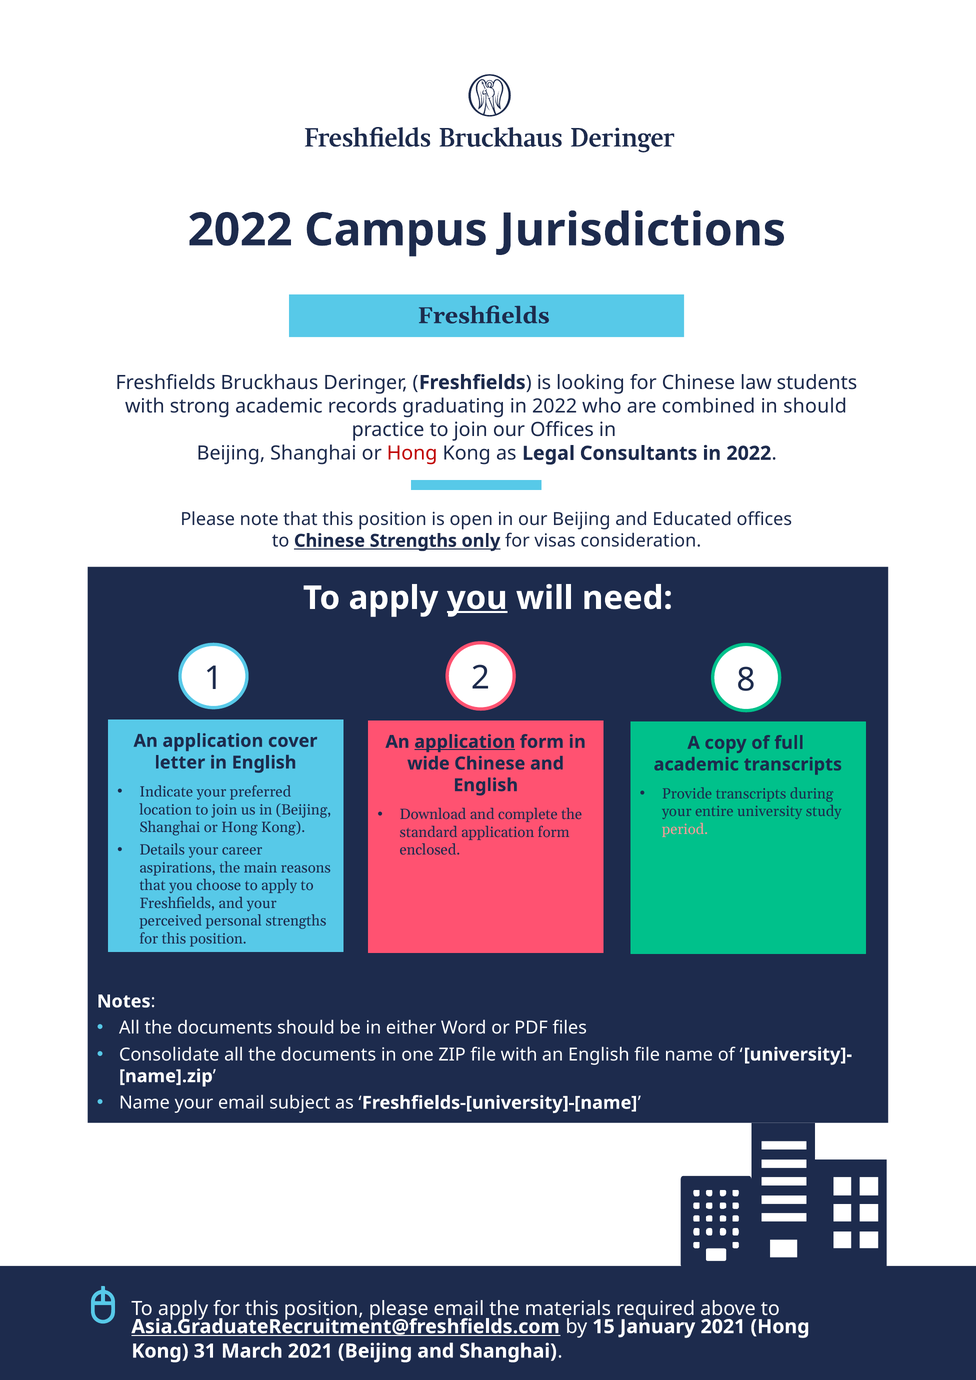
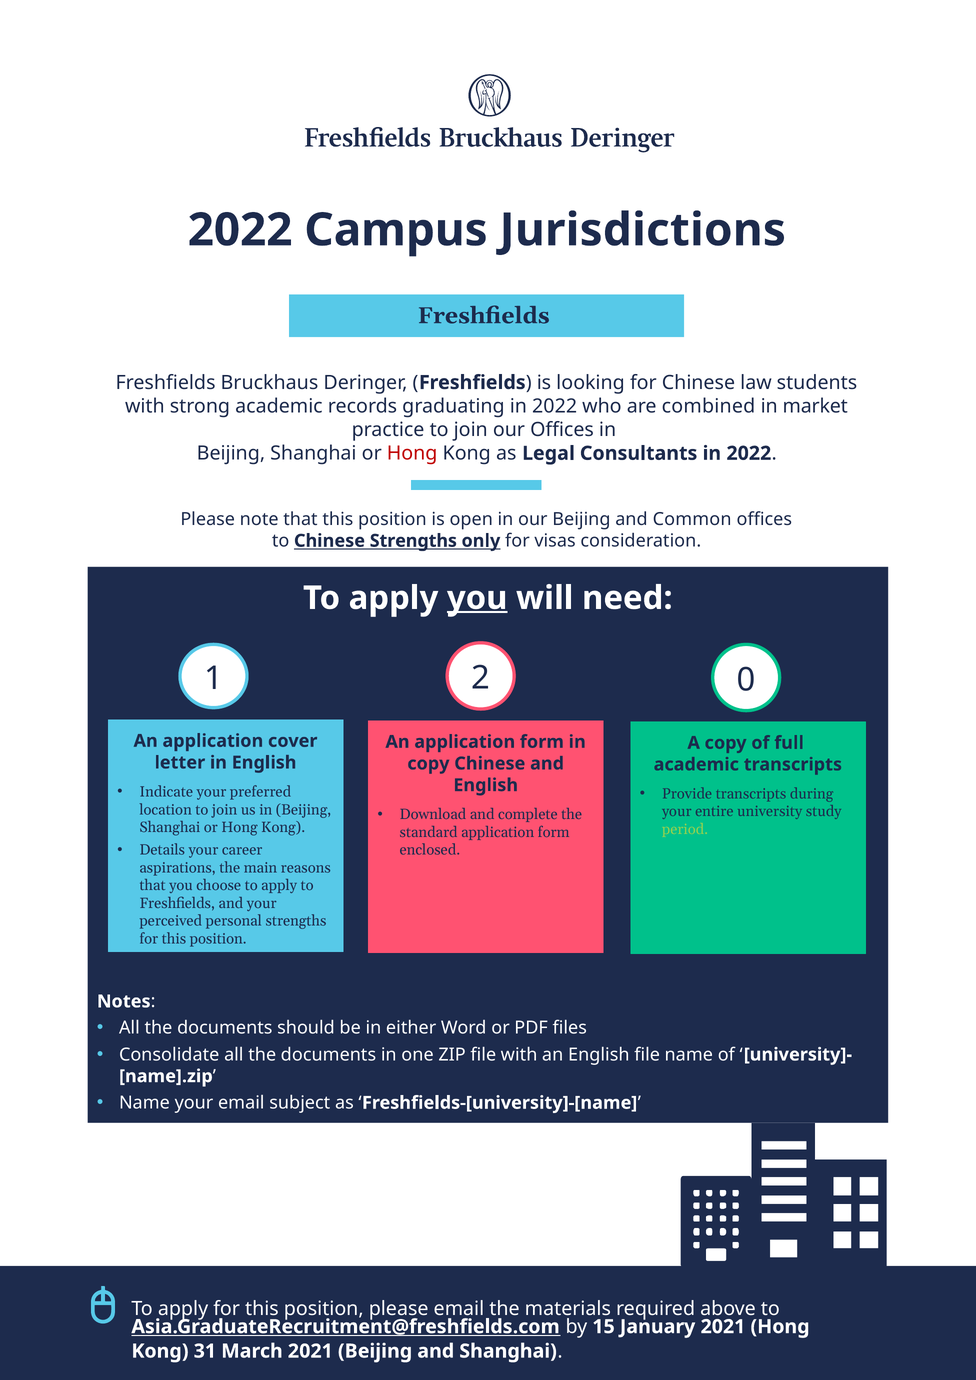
in should: should -> market (815, 406)
Educated: Educated -> Common (692, 519)
8: 8 -> 0 (746, 680)
application underline: present -> none (465, 742)
wide: wide -> copy (428, 764)
period colour: pink -> light green (685, 829)
